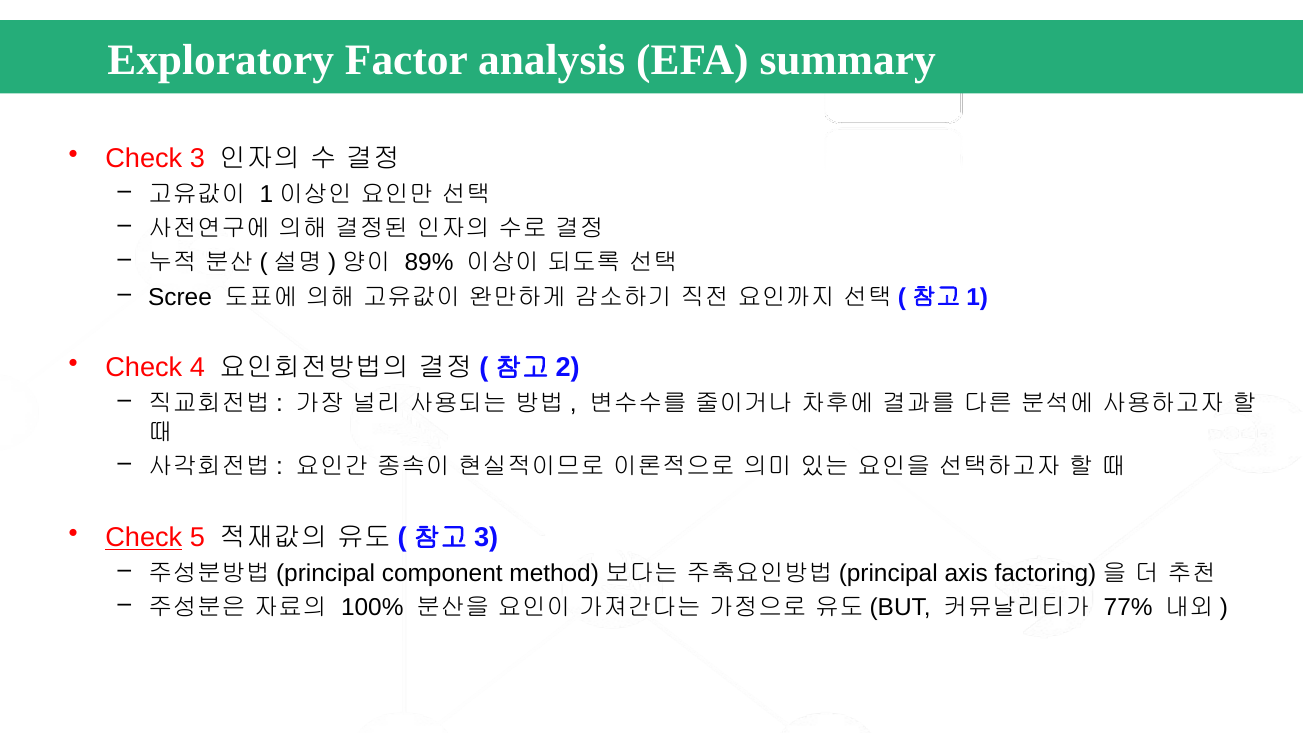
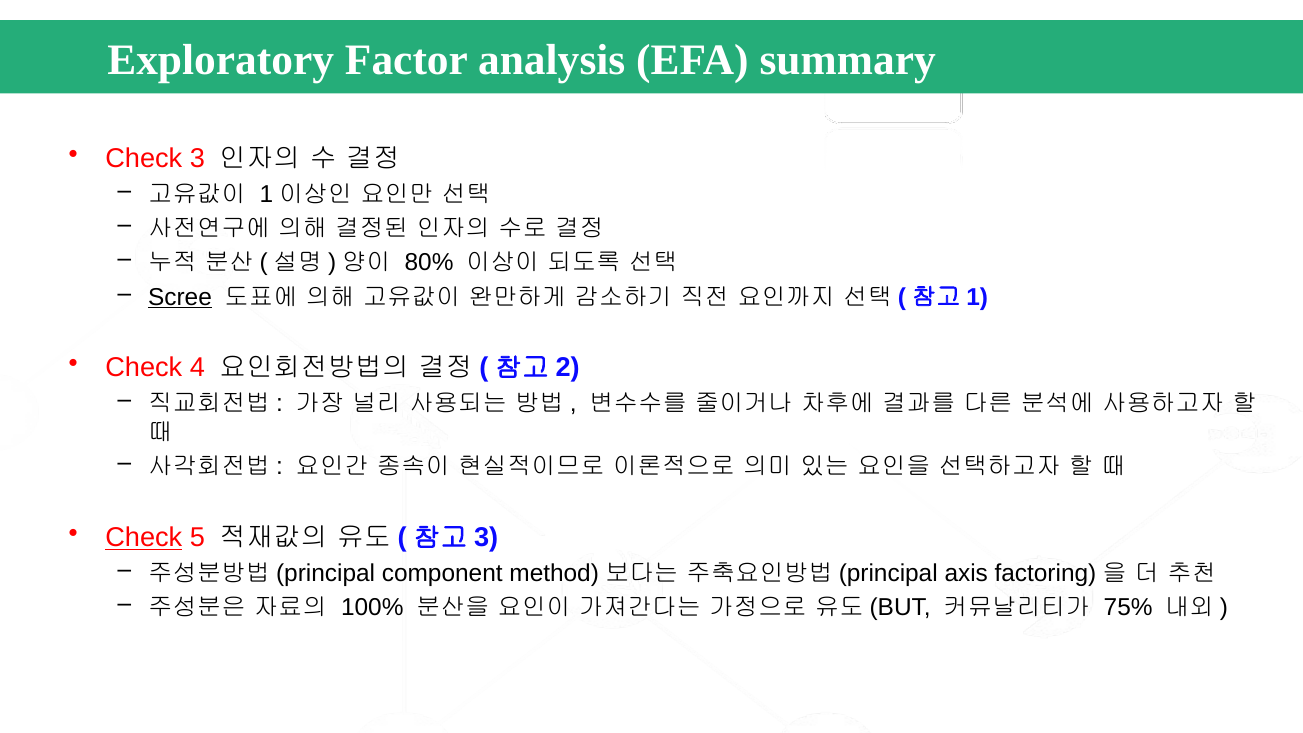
89%: 89% -> 80% (429, 263)
Scree underline: none -> present (180, 297)
77%: 77% -> 75% (1128, 607)
